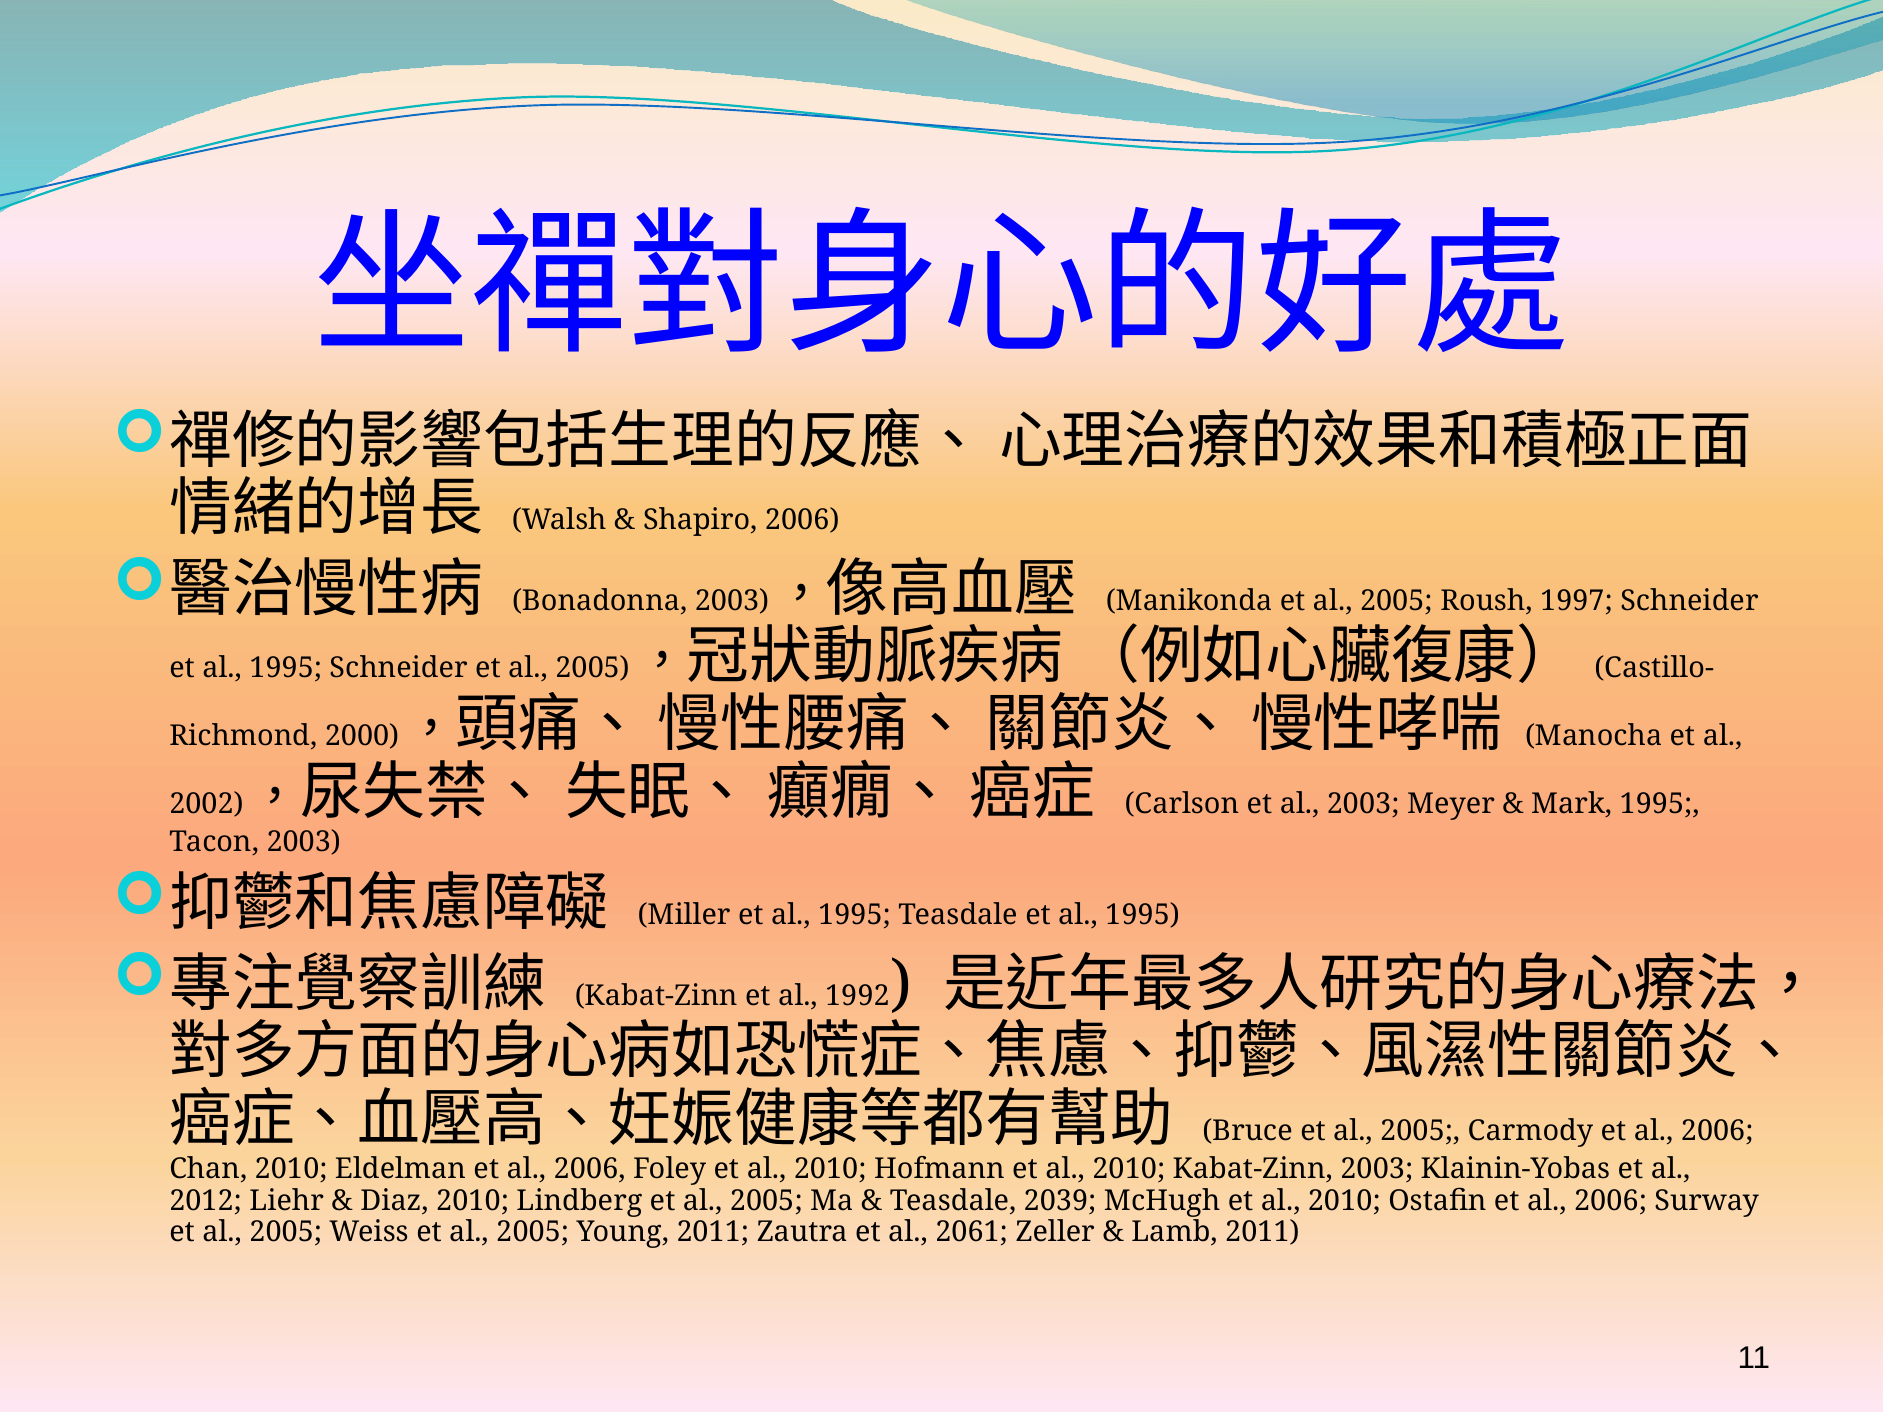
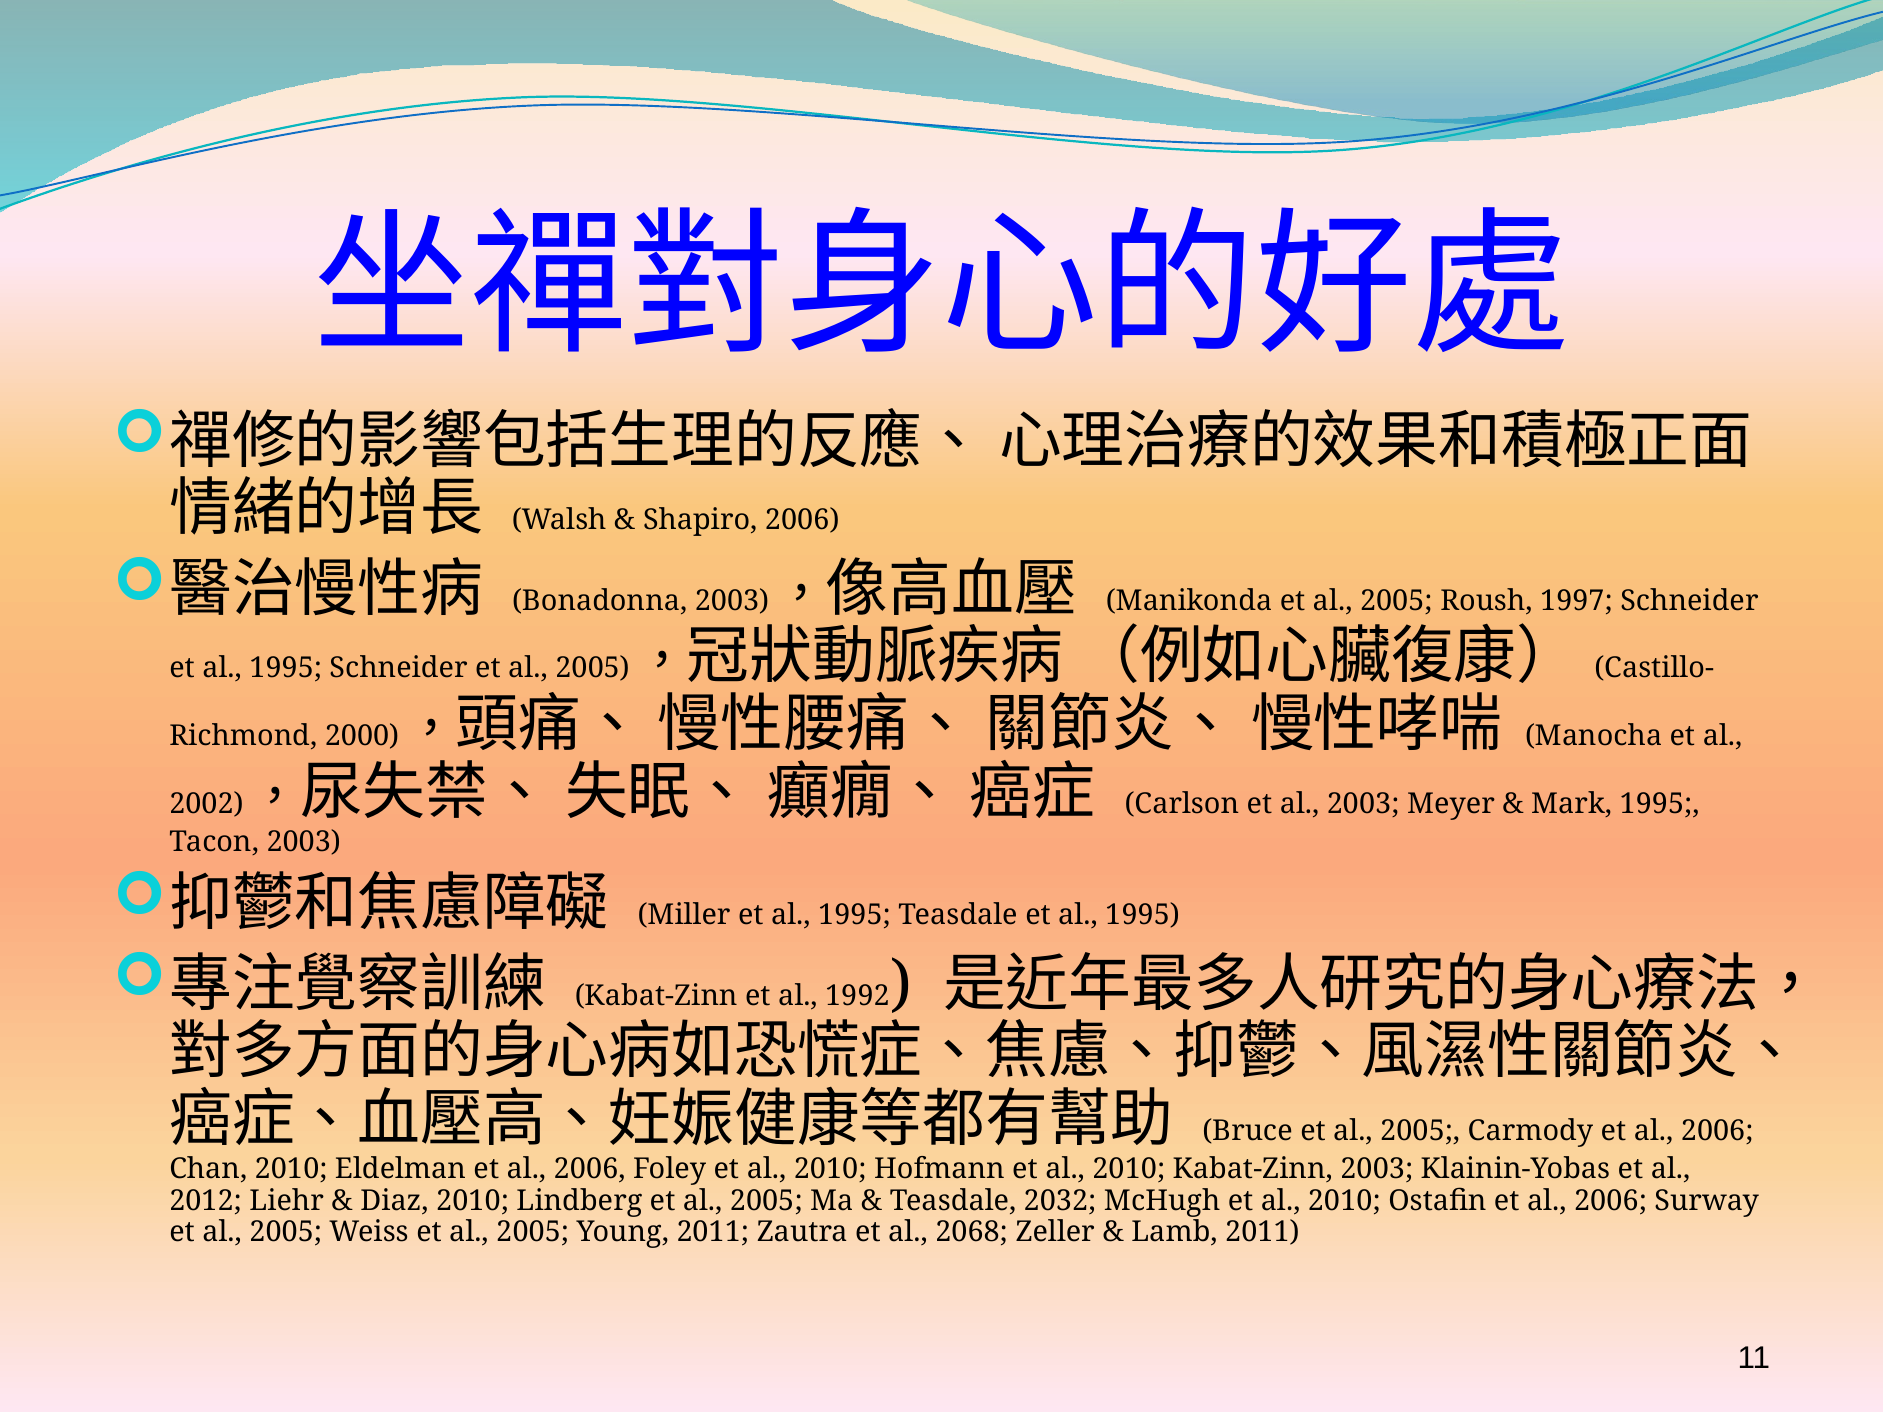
2039: 2039 -> 2032 (1060, 1201)
2061: 2061 -> 2068 (972, 1232)
